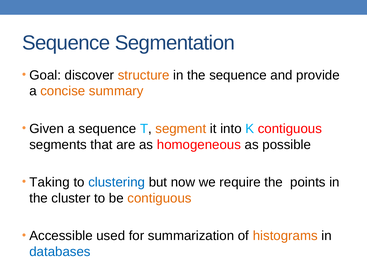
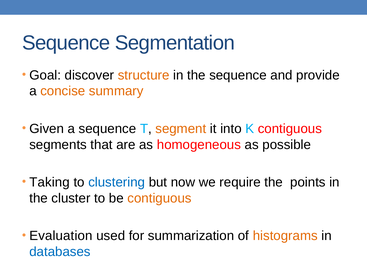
Accessible: Accessible -> Evaluation (61, 235)
